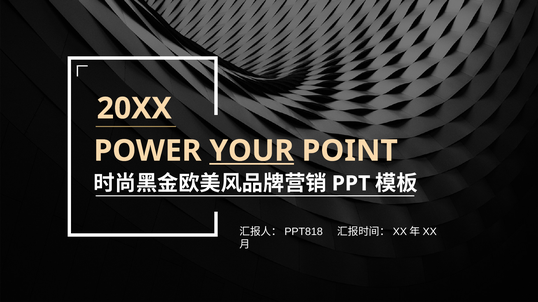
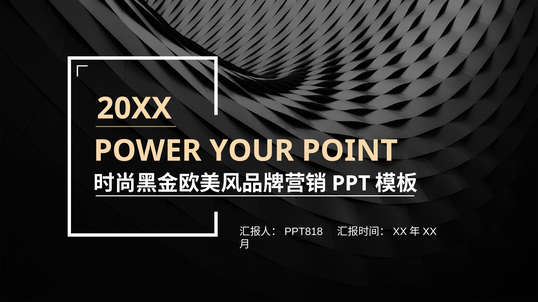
YOUR underline: present -> none (252, 151)
